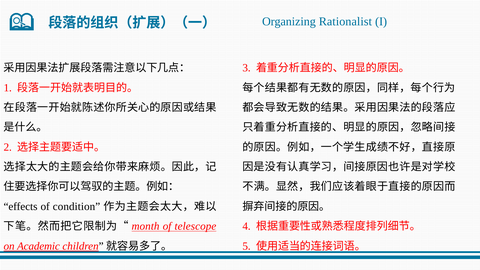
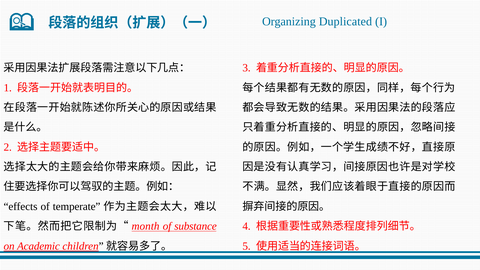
Rationalist: Rationalist -> Duplicated (345, 21)
condition: condition -> temperate (77, 206)
telescope: telescope -> substance (196, 226)
